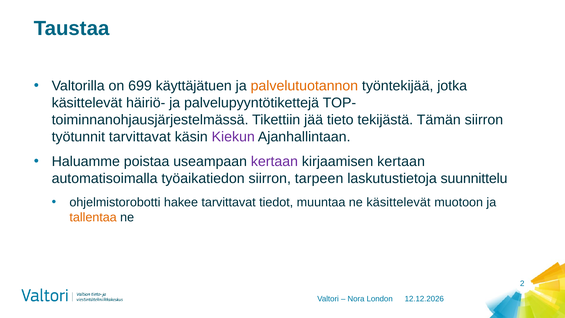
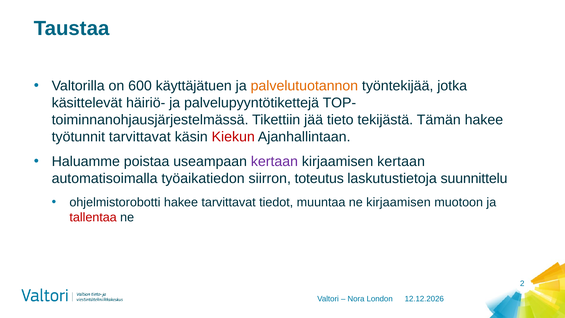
699: 699 -> 600 (140, 86)
Tämän siirron: siirron -> hakee (484, 120)
Kiekun colour: purple -> red (233, 137)
tarpeen: tarpeen -> toteutus (319, 178)
ne käsittelevät: käsittelevät -> kirjaamisen (398, 202)
tallentaa colour: orange -> red (93, 217)
